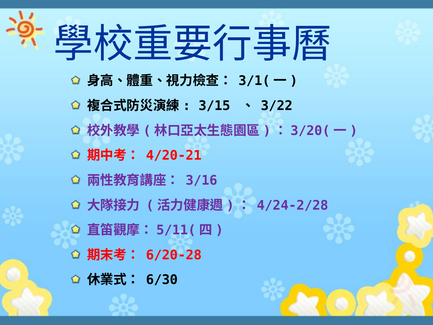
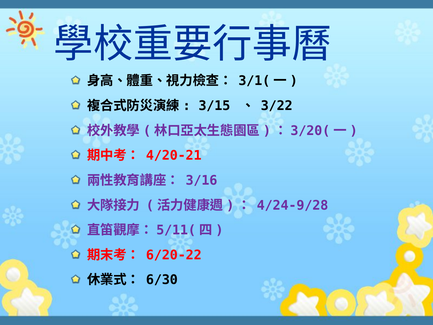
4/24-2/28: 4/24-2/28 -> 4/24-9/28 (293, 205)
6/20-28: 6/20-28 -> 6/20-22 (174, 255)
